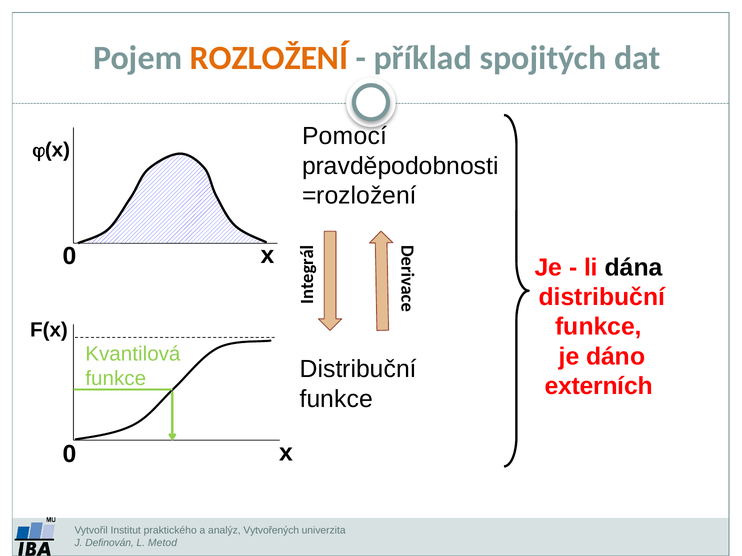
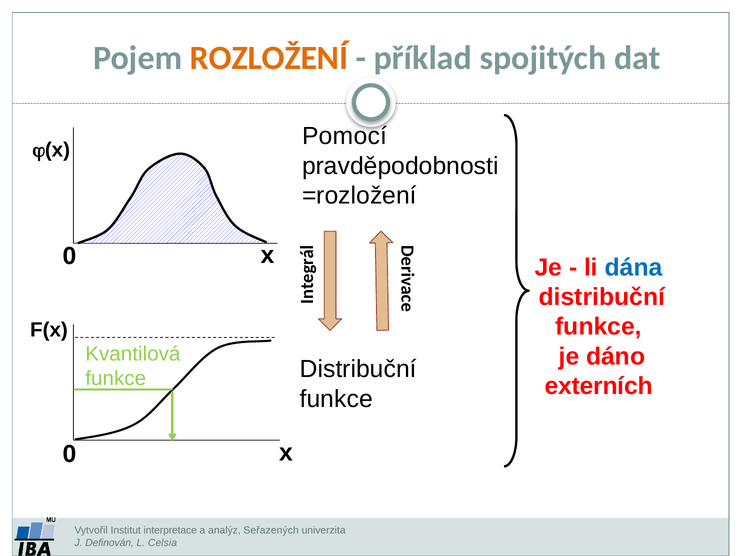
dána colour: black -> blue (634, 268)
praktického: praktického -> interpretace (170, 531)
Vytvořených: Vytvořených -> Seřazených (271, 531)
Metod: Metod -> Celsia (163, 543)
